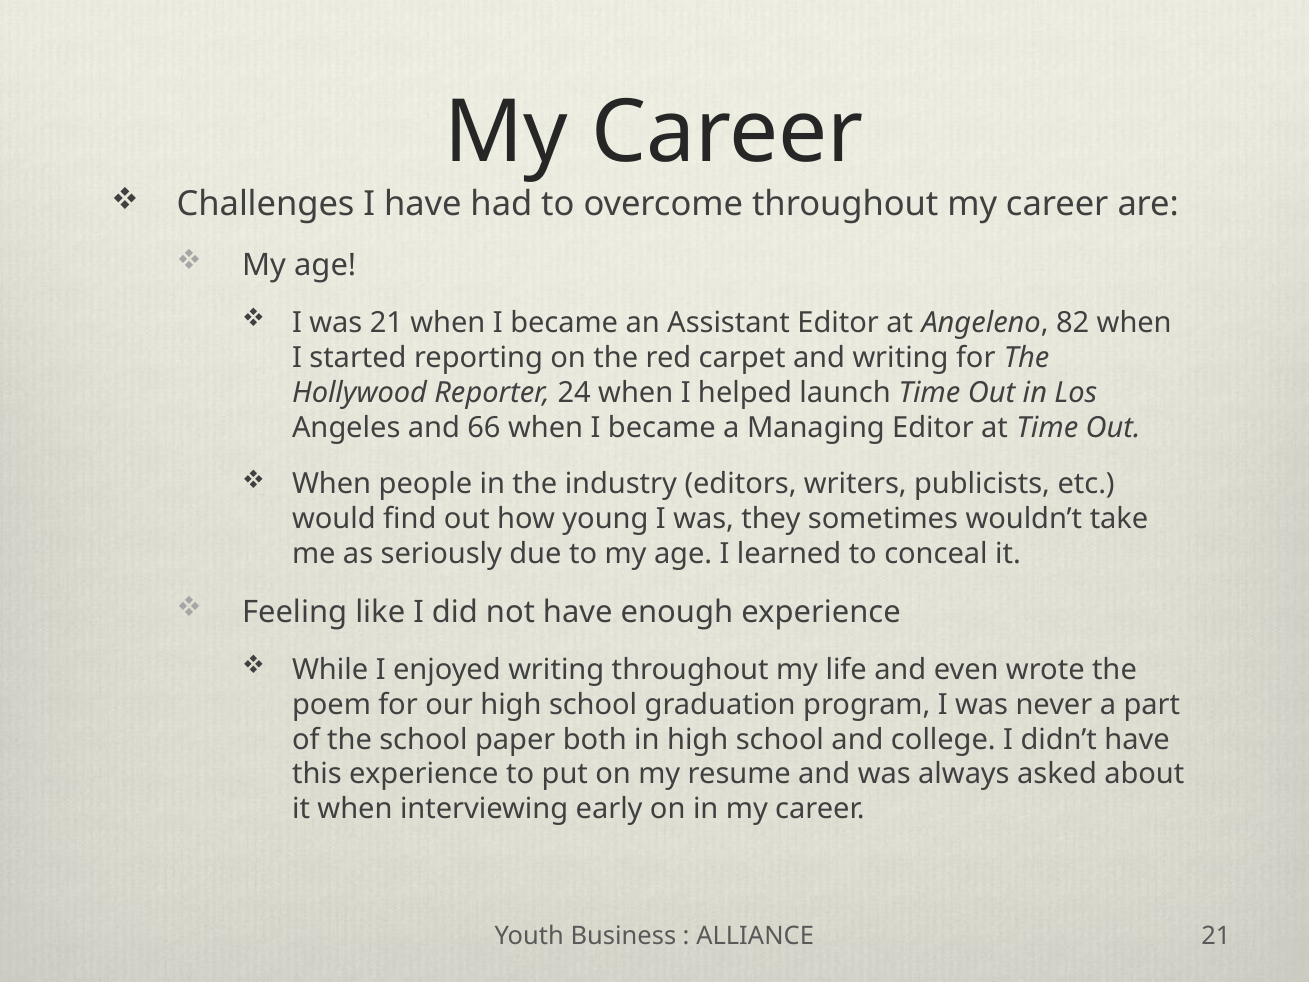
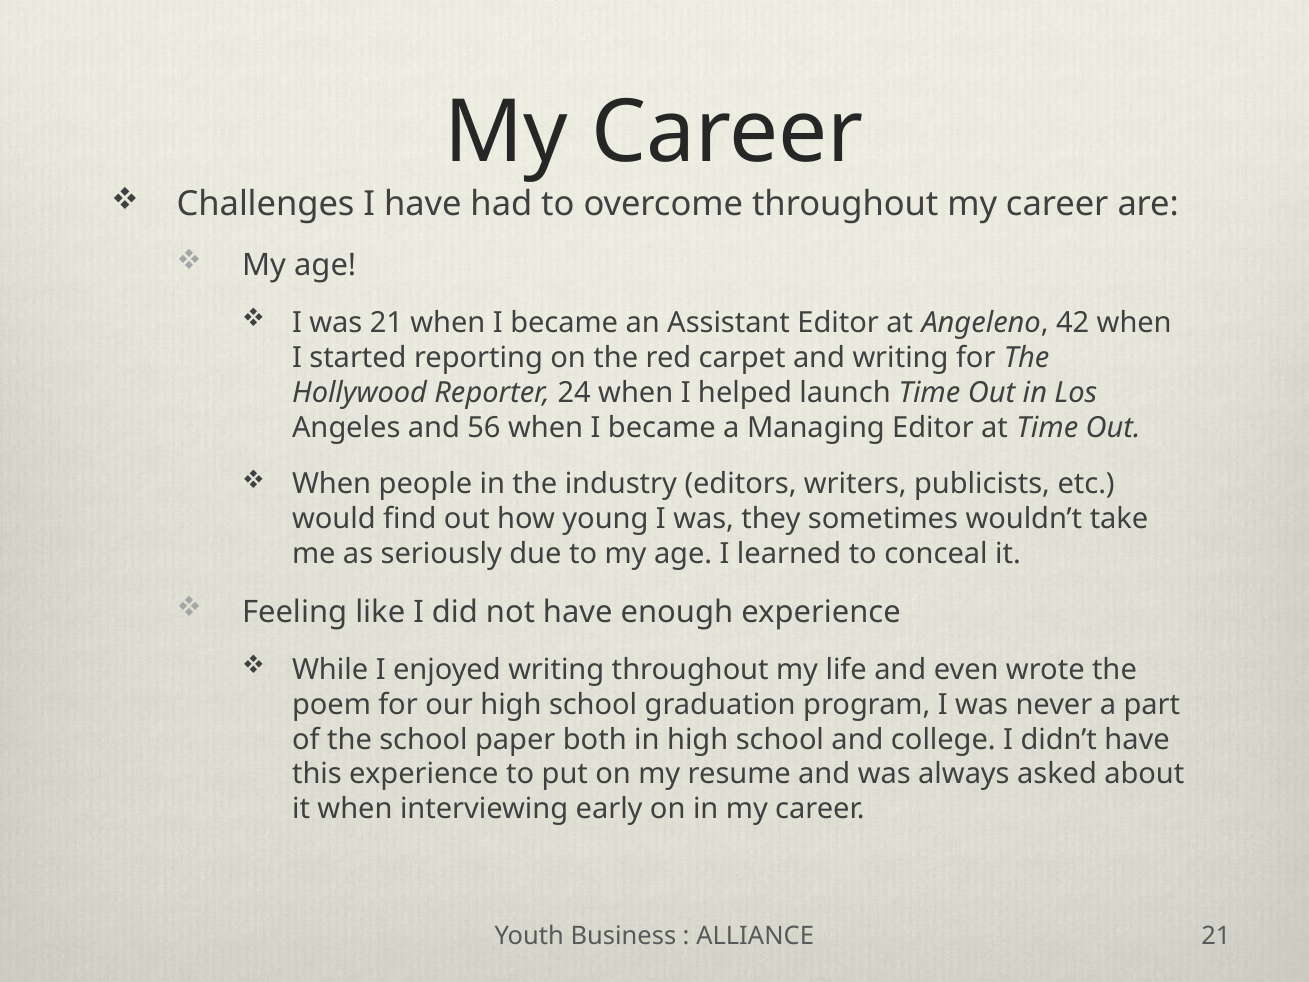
82: 82 -> 42 (1073, 323)
66: 66 -> 56 (484, 427)
